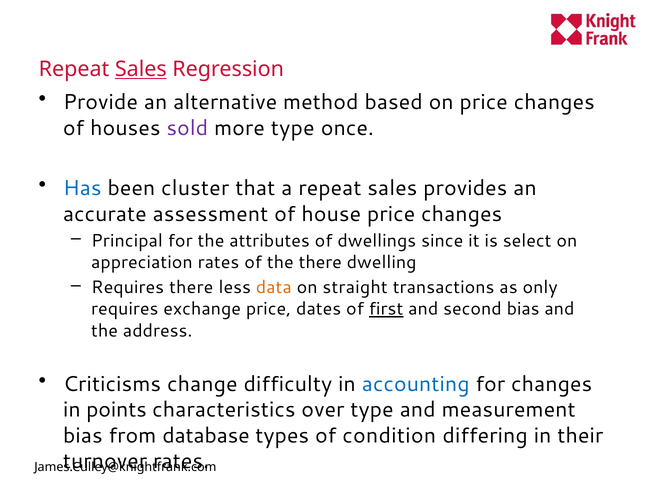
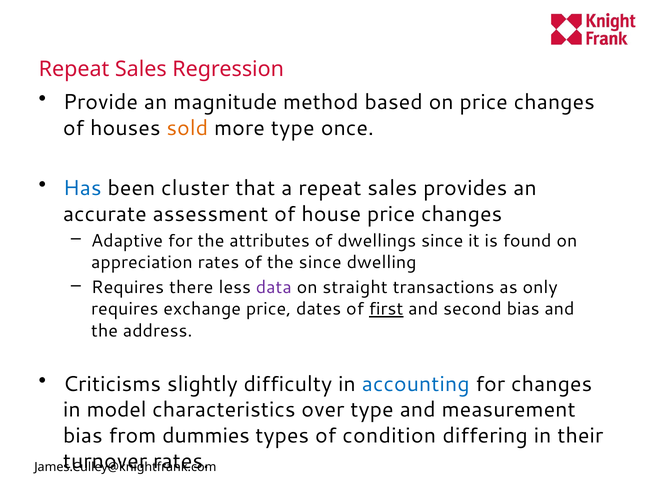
Sales underline: present -> none (141, 69)
alternative: alternative -> magnitude (225, 102)
sold colour: purple -> orange (187, 128)
Principal: Principal -> Adaptive (127, 241)
select: select -> found (527, 241)
the there: there -> since (320, 262)
data colour: orange -> purple (274, 287)
change: change -> slightly (202, 384)
points: points -> model (117, 410)
database: database -> dummies (206, 435)
